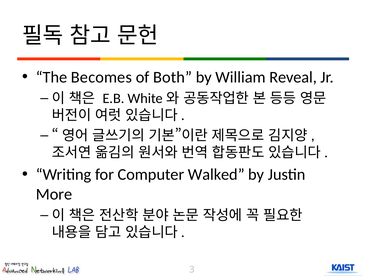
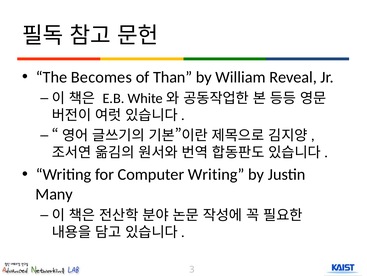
Both: Both -> Than (173, 77)
Computer Walked: Walked -> Writing (216, 174)
More: More -> Many (54, 194)
